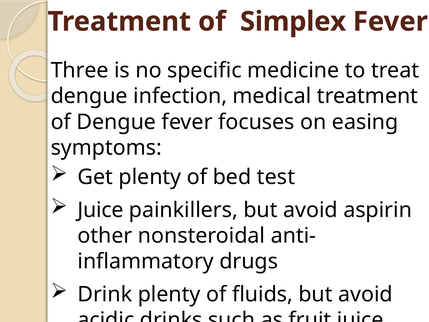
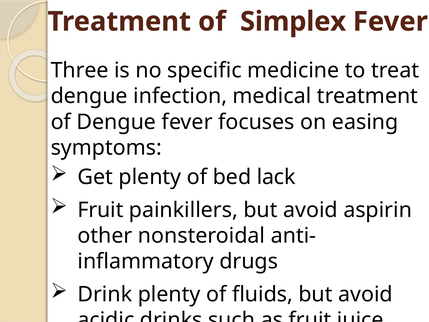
test: test -> lack (276, 177)
Juice: Juice -> Fruit (100, 210)
